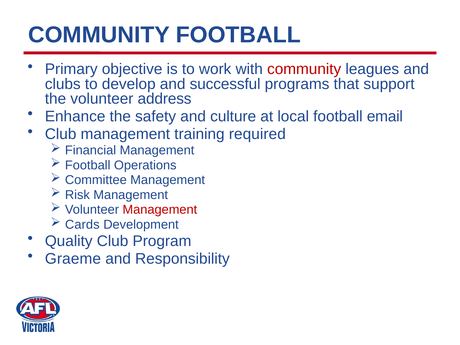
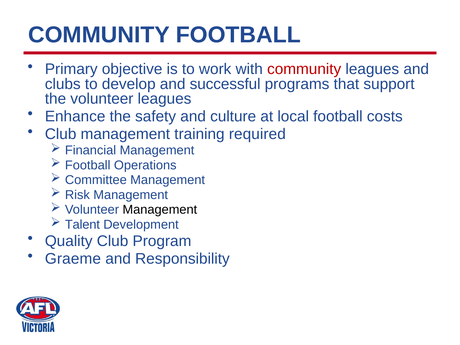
volunteer address: address -> leagues (165, 99)
email: email -> costs (385, 116)
Management colour: red -> black (160, 210)
Cards: Cards -> Talent (82, 225)
